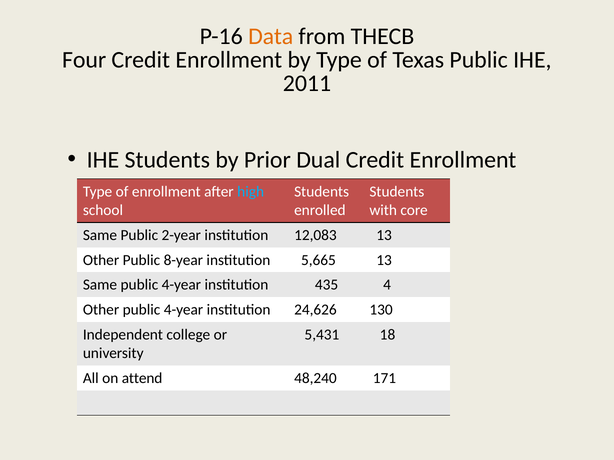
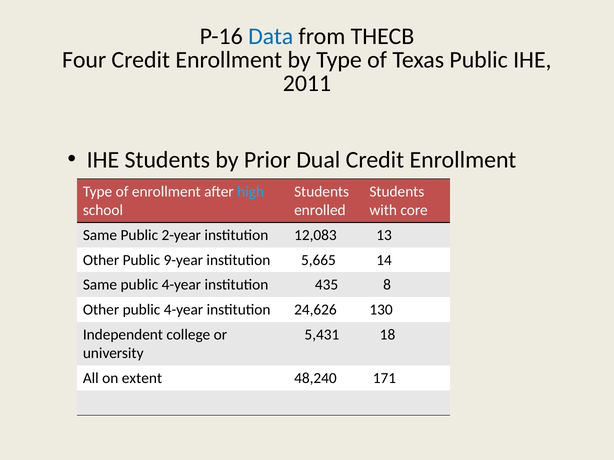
Data colour: orange -> blue (271, 37)
8-year: 8-year -> 9-year (183, 260)
5,665 13: 13 -> 14 (384, 260)
4: 4 -> 8 (387, 285)
attend: attend -> extent (142, 379)
